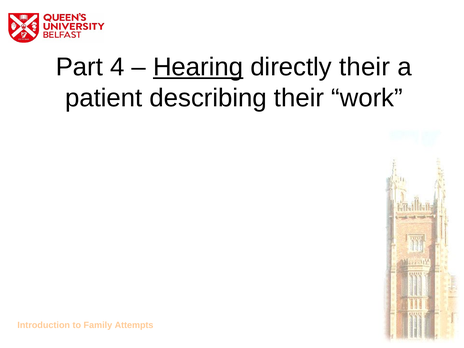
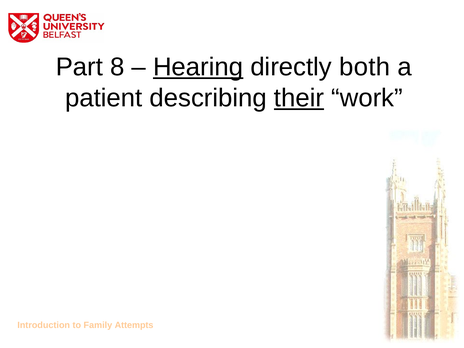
4: 4 -> 8 (117, 67)
directly their: their -> both (365, 67)
their underline: none -> present (299, 98)
